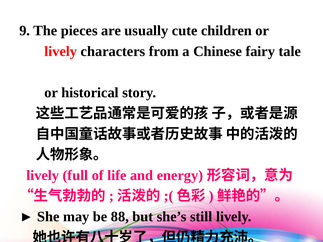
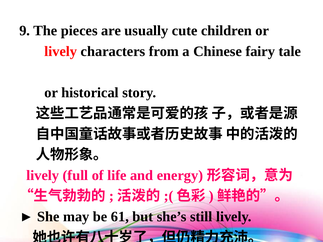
88: 88 -> 61 (120, 217)
